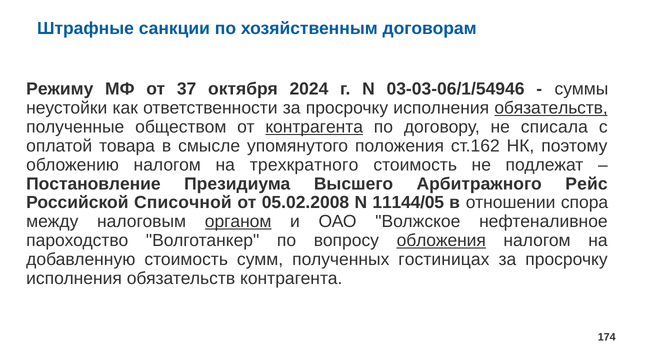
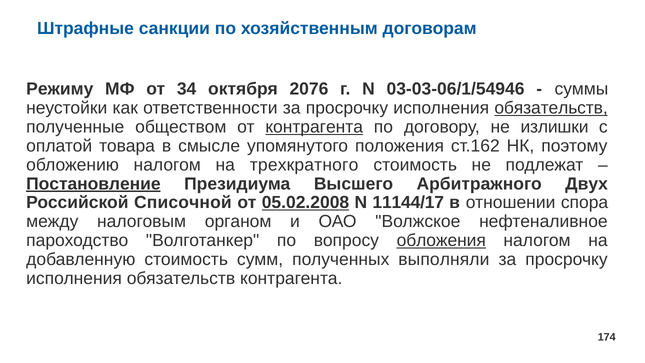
37: 37 -> 34 (187, 89)
2024: 2024 -> 2076 (309, 89)
списала: списала -> излишки (555, 127)
Постановление underline: none -> present (93, 184)
Рейс: Рейс -> Двух (587, 184)
05.02.2008 underline: none -> present (305, 203)
11144/05: 11144/05 -> 11144/17 (408, 203)
органом underline: present -> none (238, 221)
гостиницах: гостиницах -> выполняли (444, 259)
